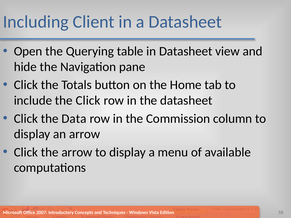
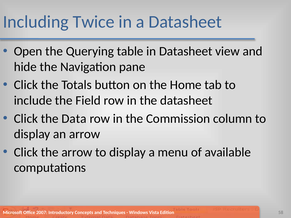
Client: Client -> Twice (94, 22)
the Click: Click -> Field (88, 101)
